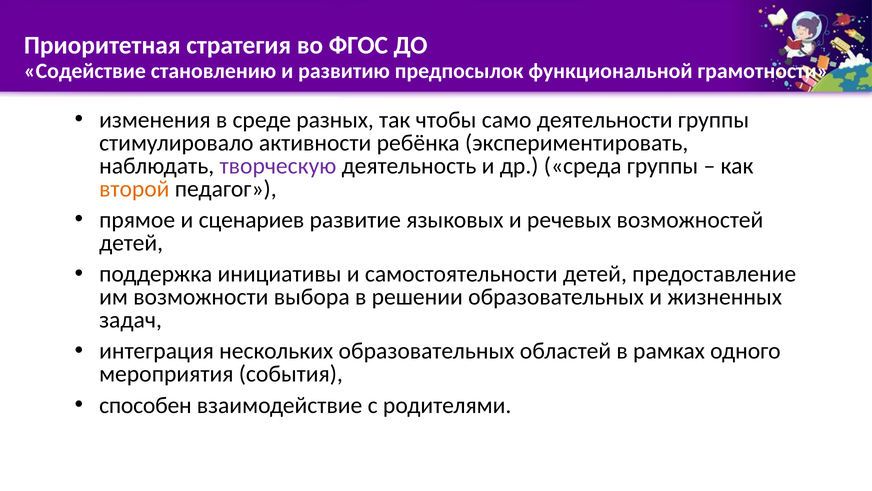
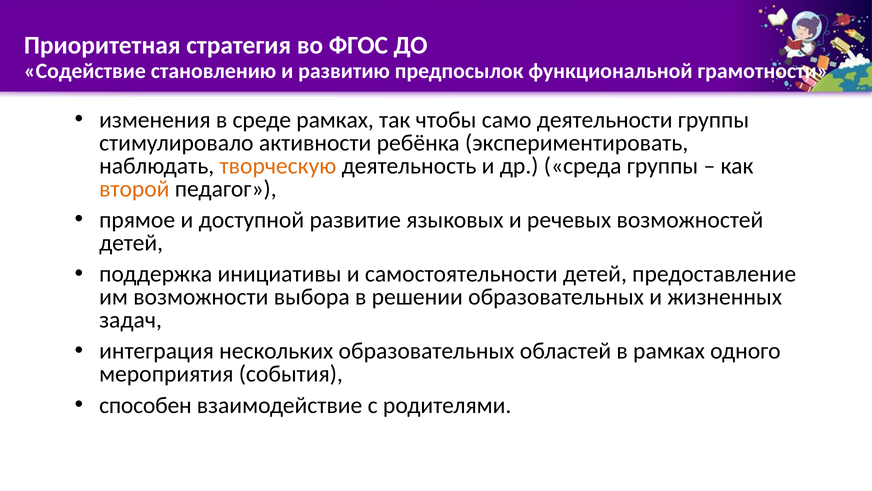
среде разных: разных -> рамках (335, 120)
творческую colour: purple -> orange (278, 166)
сценариев: сценариев -> доступной (251, 220)
